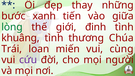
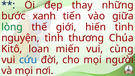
đinh: đinh -> hiến (96, 27)
khuâng: khuâng -> nguyện (20, 38)
Trái: Trái -> Kitô (12, 49)
cứu colour: purple -> blue (28, 60)
